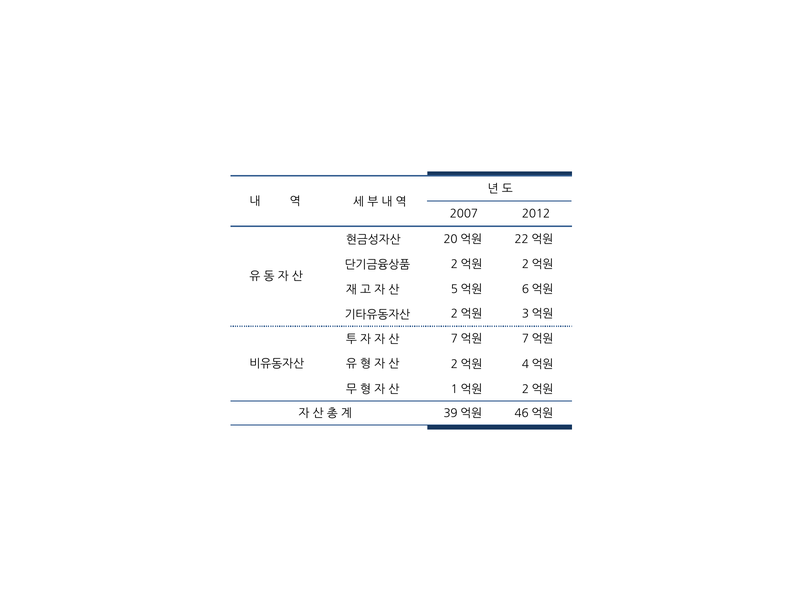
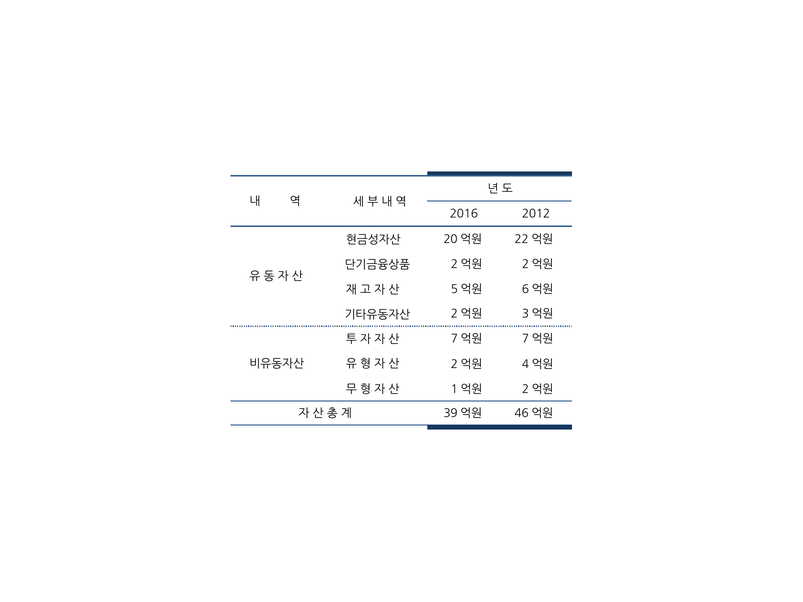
2007: 2007 -> 2016 (464, 214)
